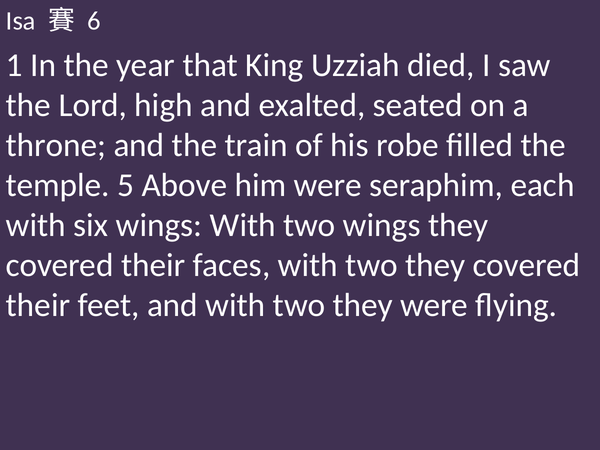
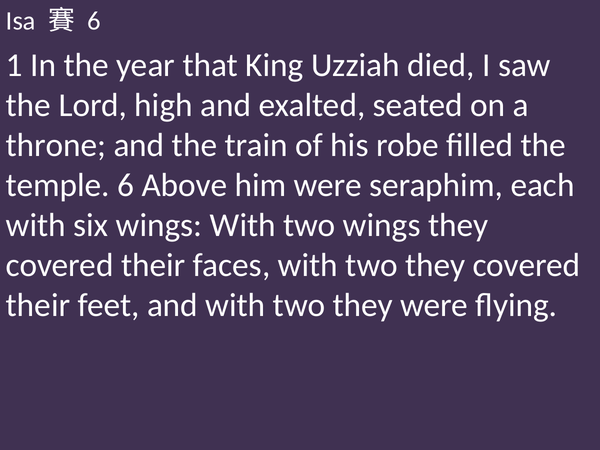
temple 5: 5 -> 6 (126, 185)
